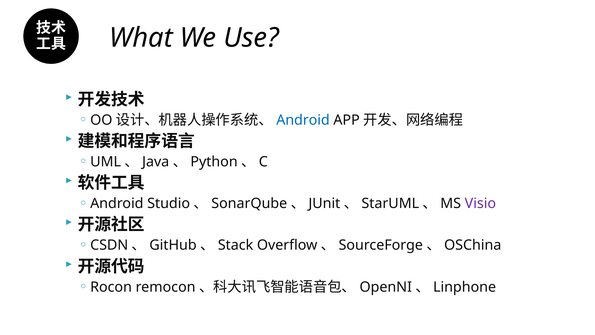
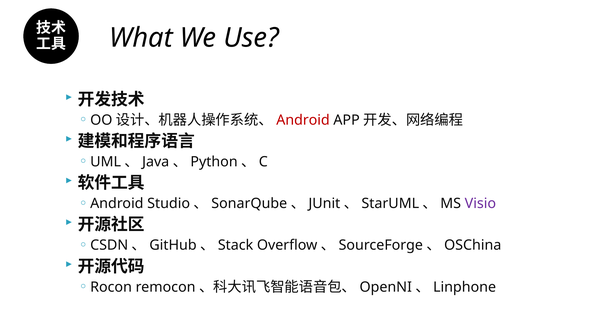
Android colour: blue -> red (303, 120)
